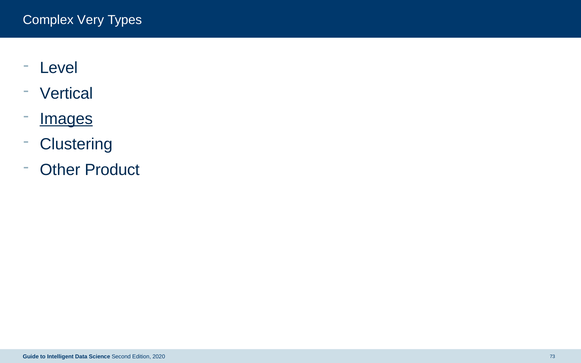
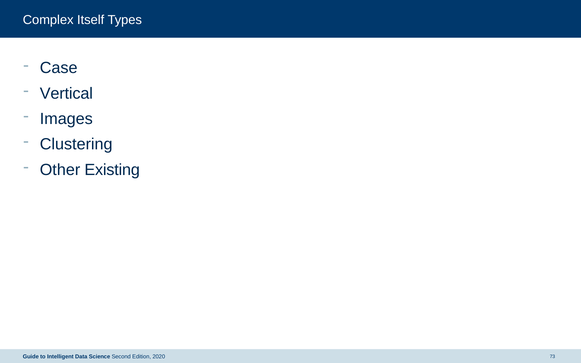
Very: Very -> Itself (91, 20)
Level: Level -> Case (59, 68)
Images underline: present -> none (66, 119)
Product: Product -> Existing (112, 170)
